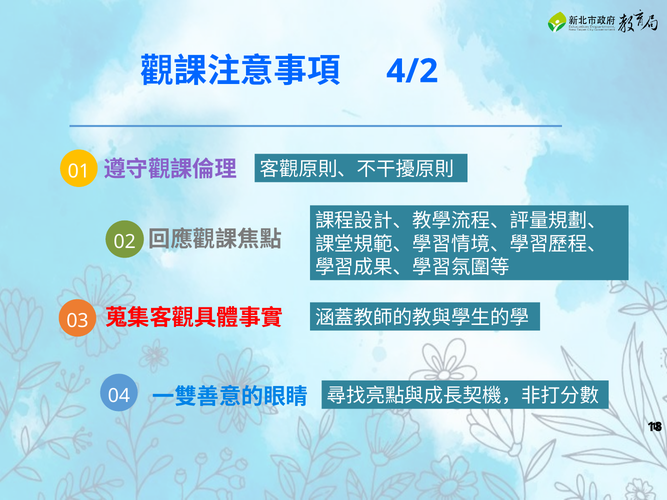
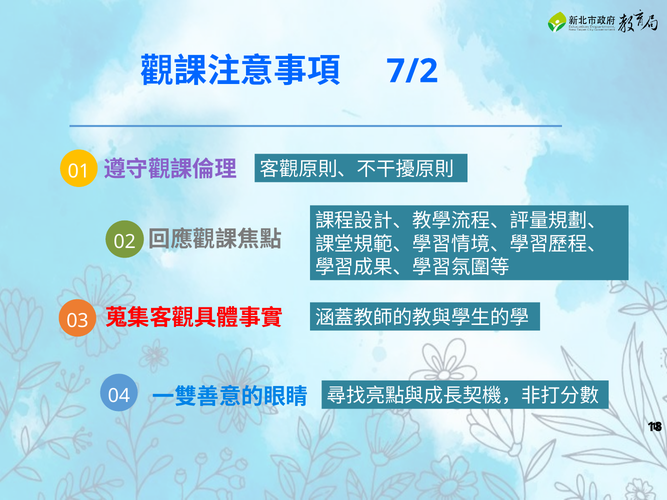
4/2: 4/2 -> 7/2 (412, 71)
